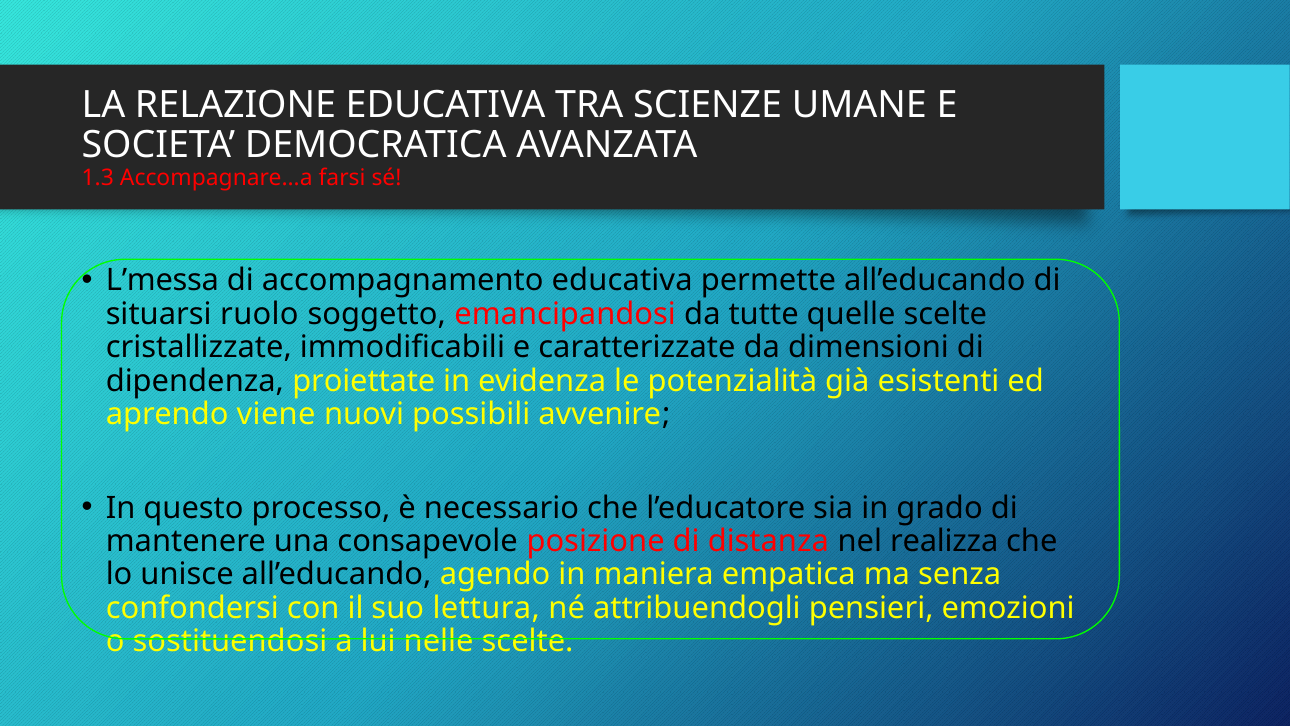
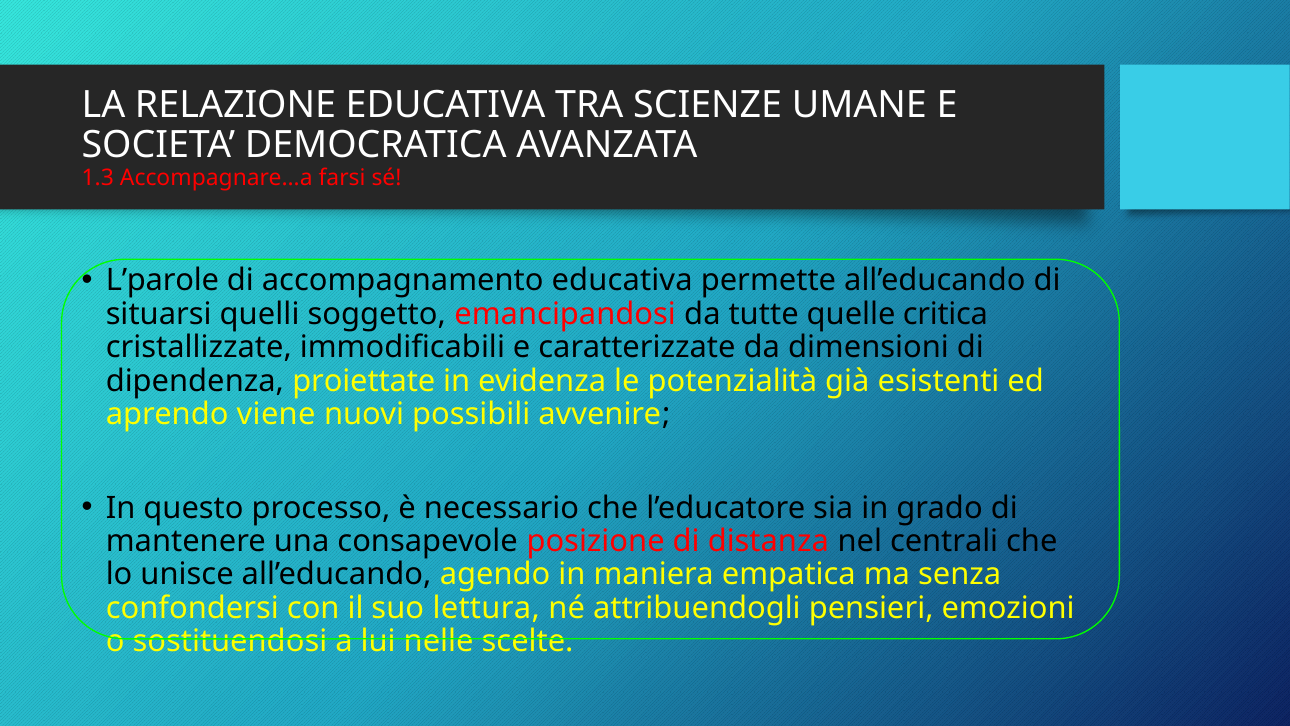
L’messa: L’messa -> L’parole (162, 281)
ruolo: ruolo -> quelli (260, 314)
quelle scelte: scelte -> critica (945, 314)
realizza: realizza -> centrali (944, 541)
